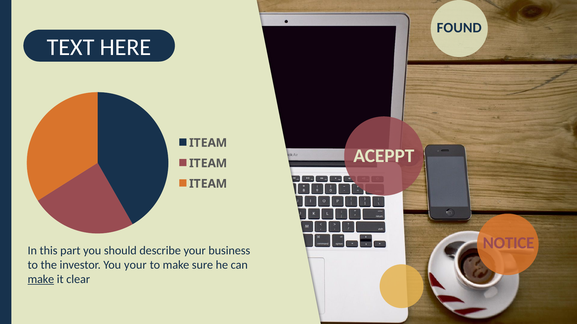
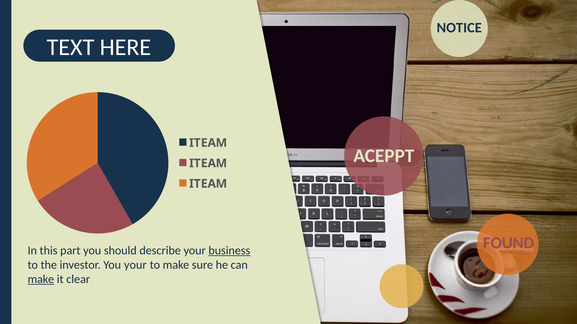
FOUND: FOUND -> NOTICE (459, 28)
NOTICE: NOTICE -> FOUND (509, 244)
business underline: none -> present (229, 251)
